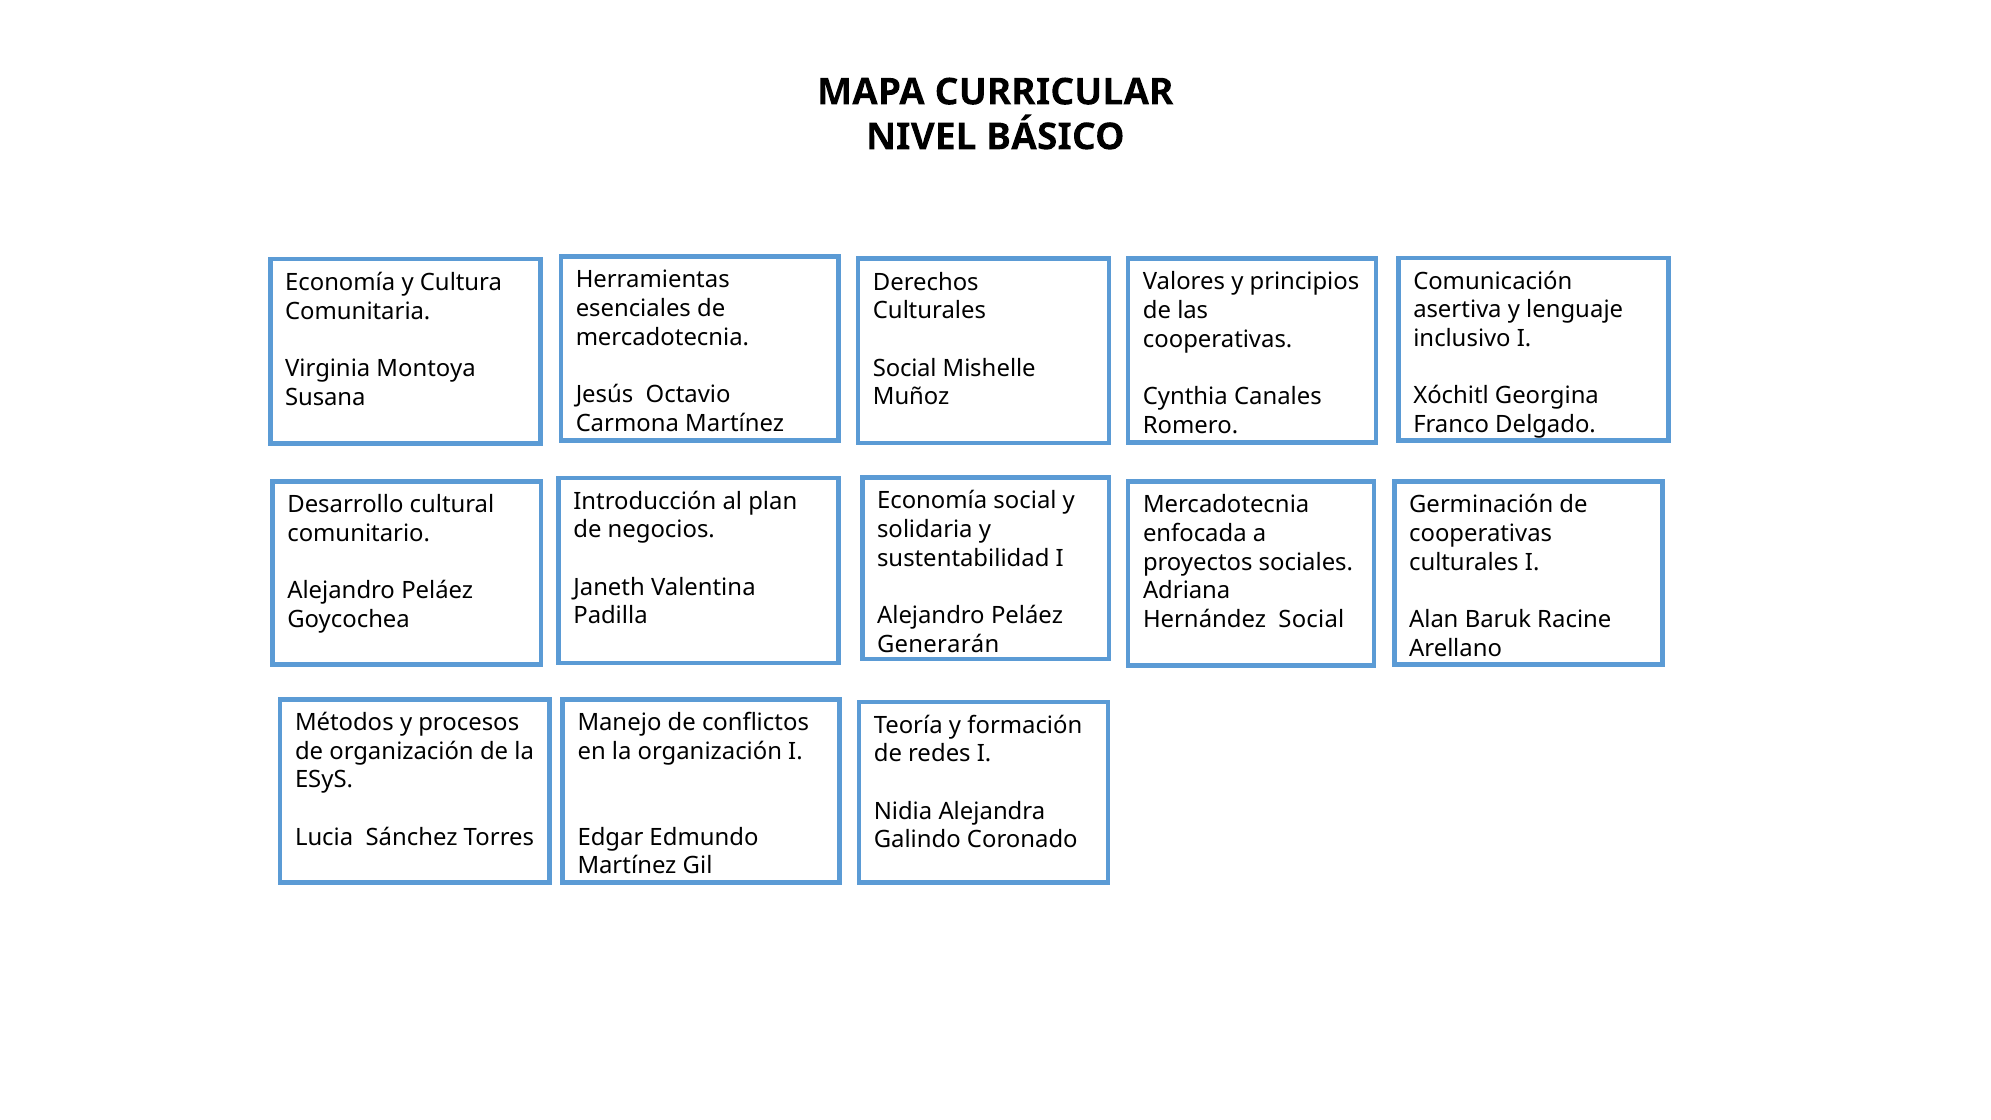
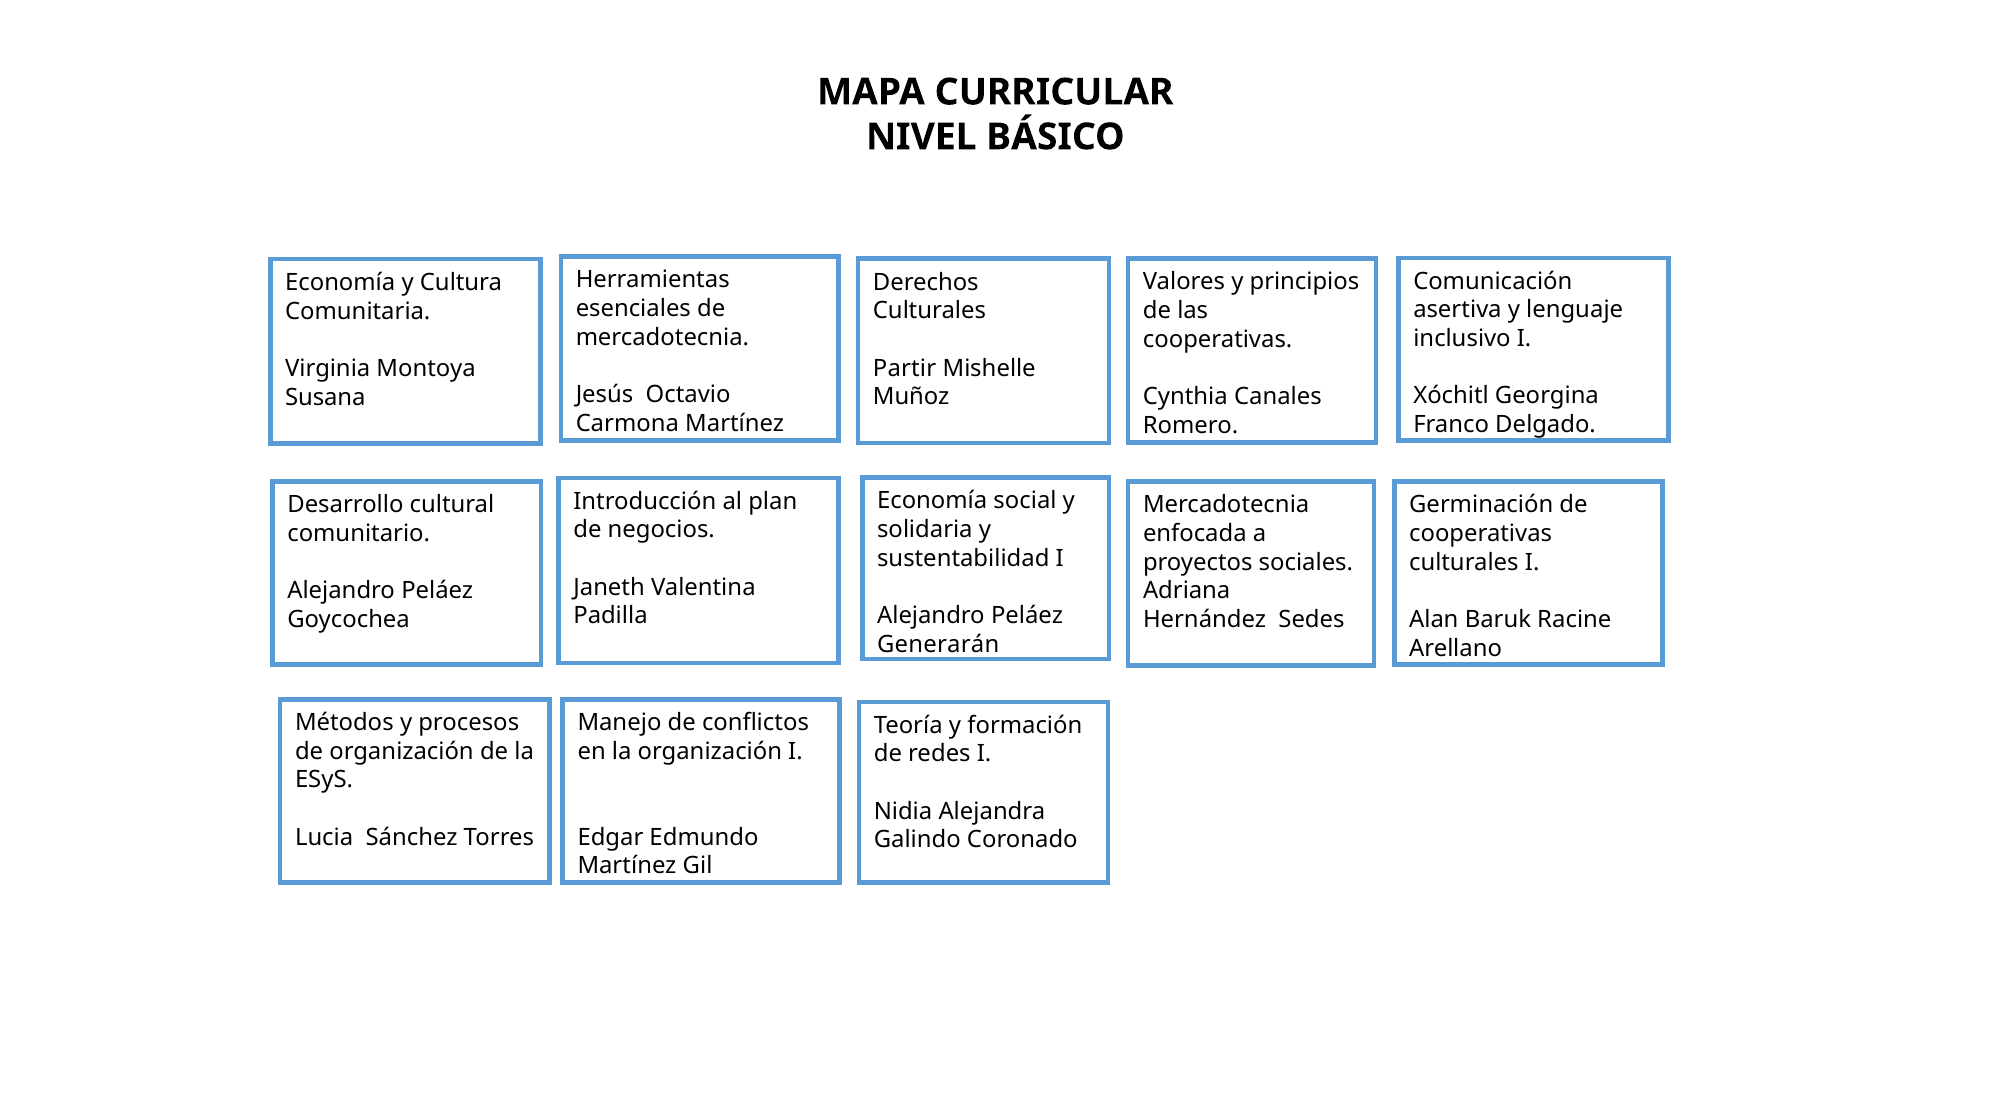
Social: Social -> Partir (905, 368)
Hernández Social: Social -> Sedes (1311, 619)
